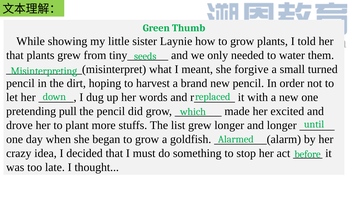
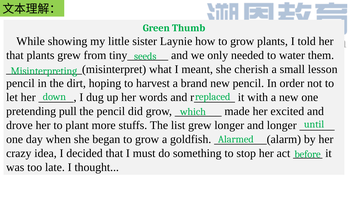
forgive: forgive -> cherish (251, 69)
turned: turned -> lesson (323, 69)
